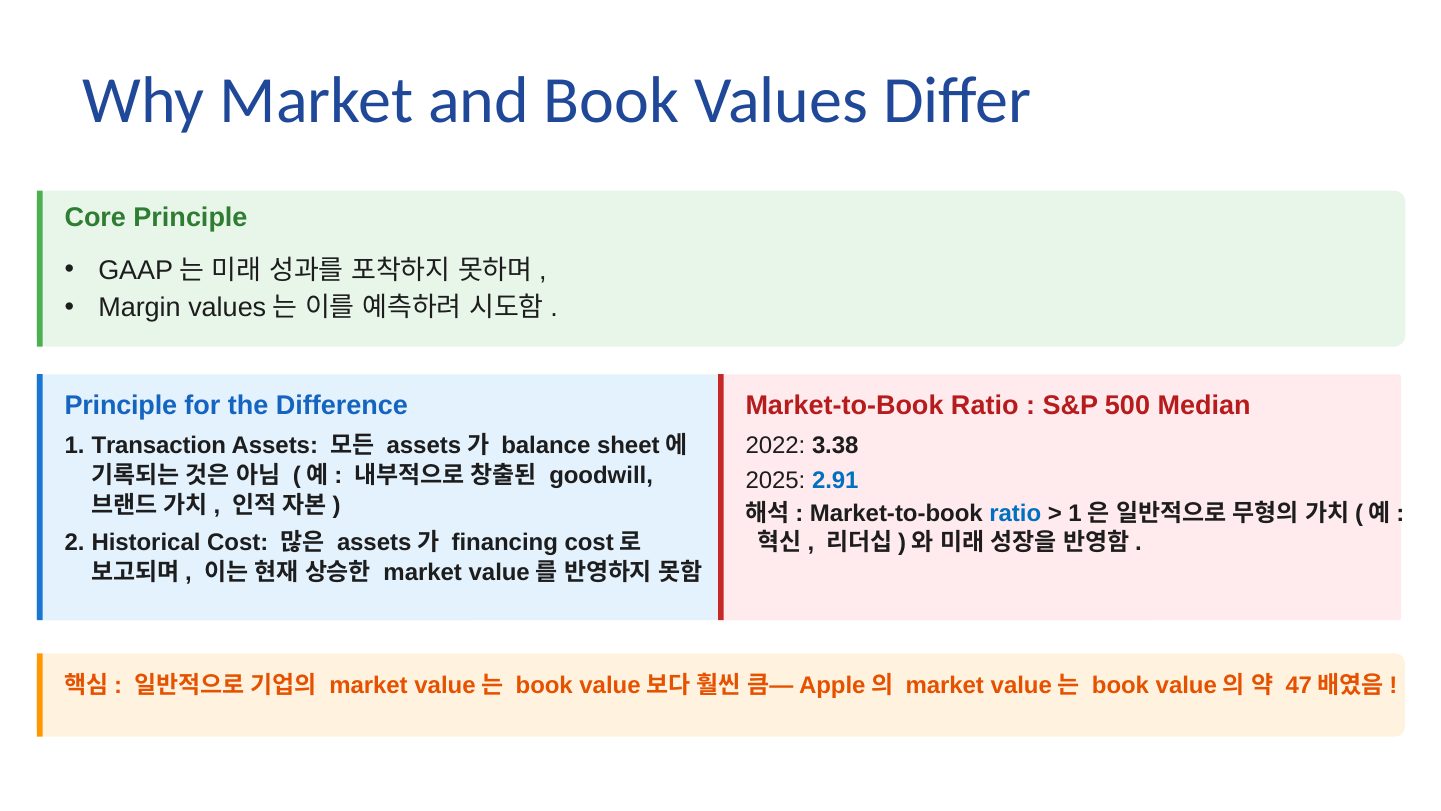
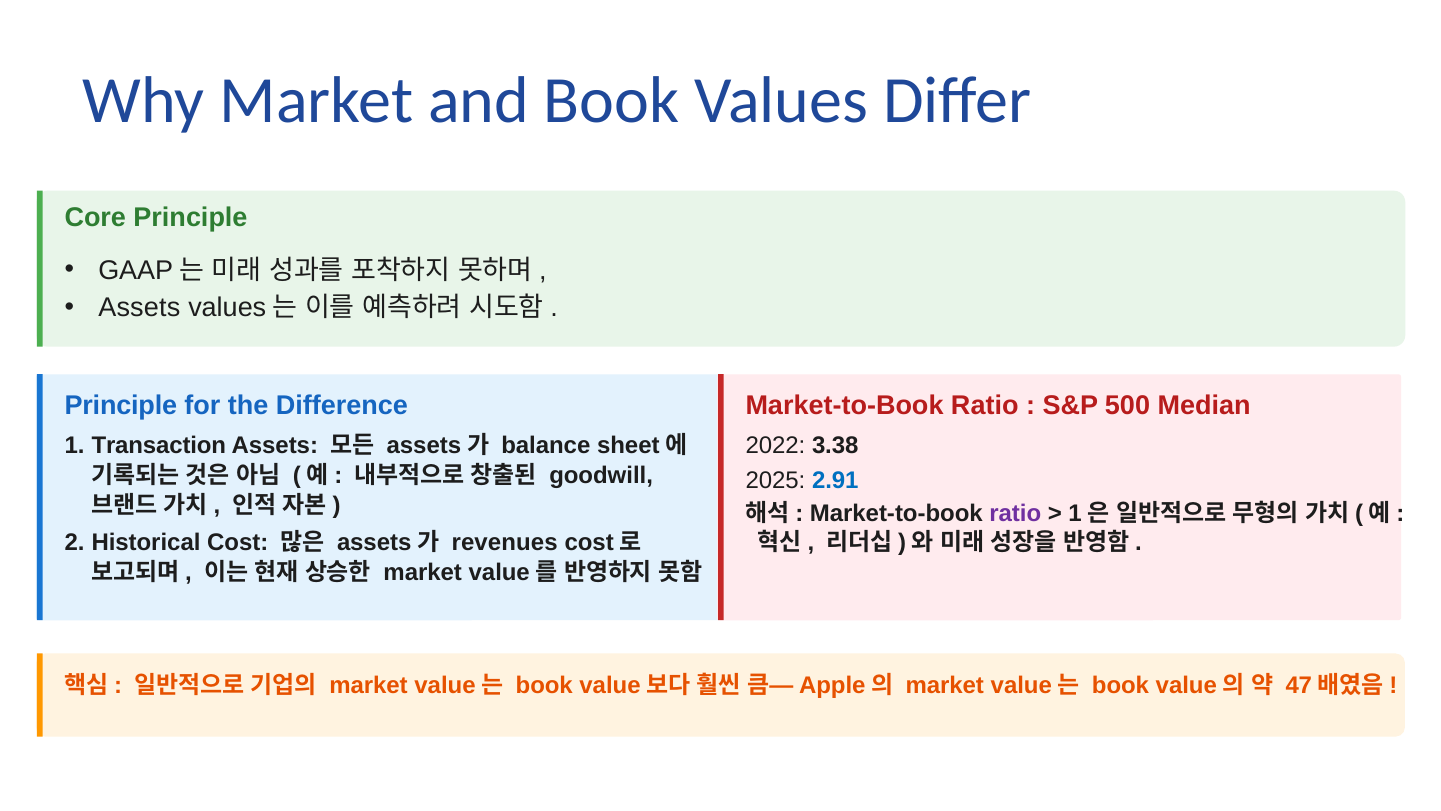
Margin: Margin -> Assets (139, 308)
ratio colour: blue -> purple (1015, 513)
financing: financing -> revenues (505, 543)
